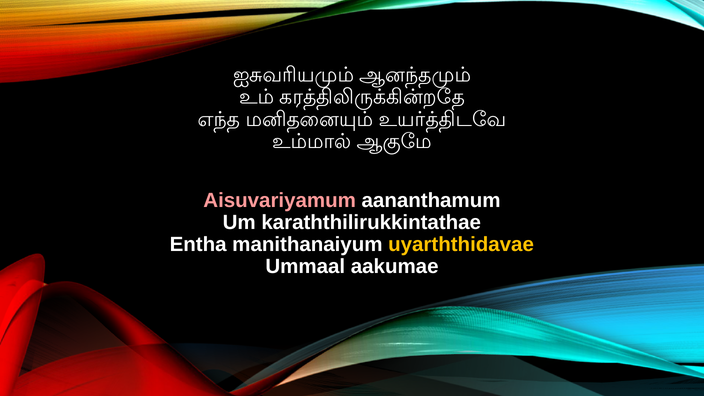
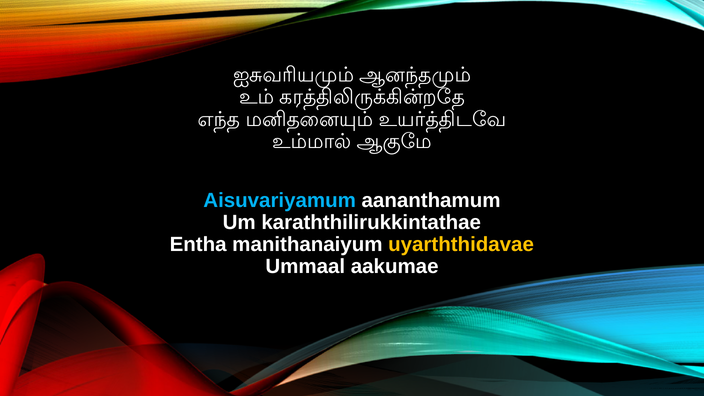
Aisuvariyamum colour: pink -> light blue (280, 200)
